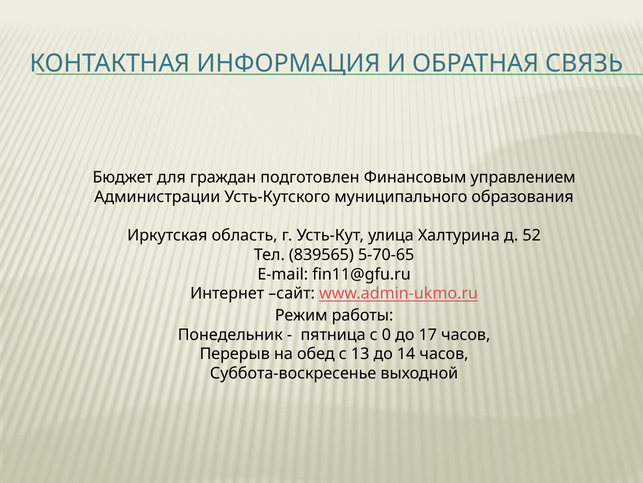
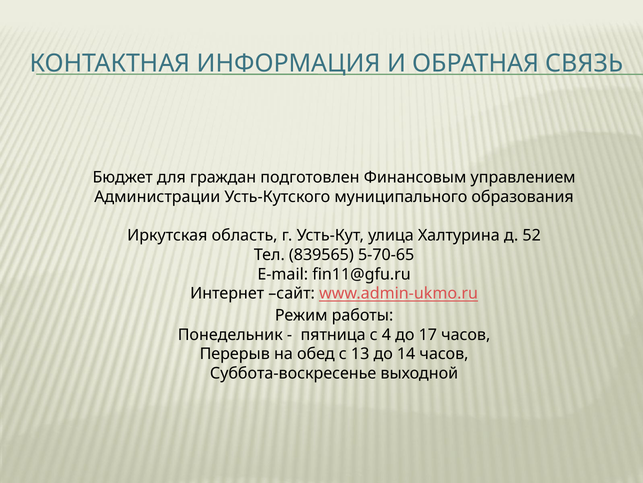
0: 0 -> 4 (386, 334)
